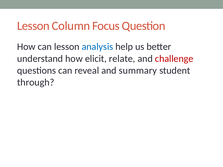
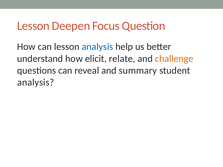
Column: Column -> Deepen (71, 26)
challenge colour: red -> orange (174, 59)
through: through -> analysis (36, 82)
